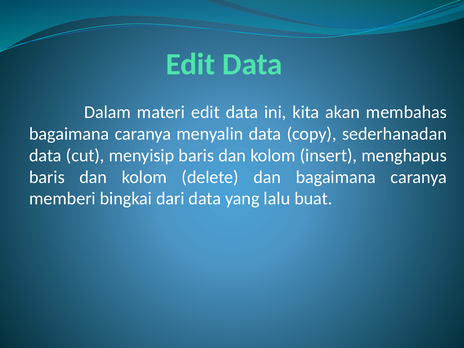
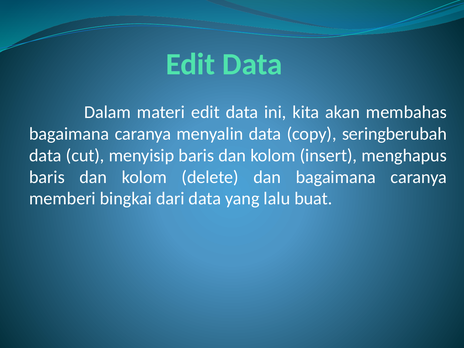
sederhanadan: sederhanadan -> seringberubah (395, 134)
